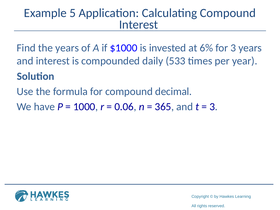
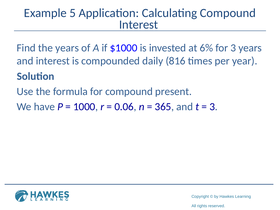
533: 533 -> 816 (176, 61)
decimal: decimal -> present (173, 91)
